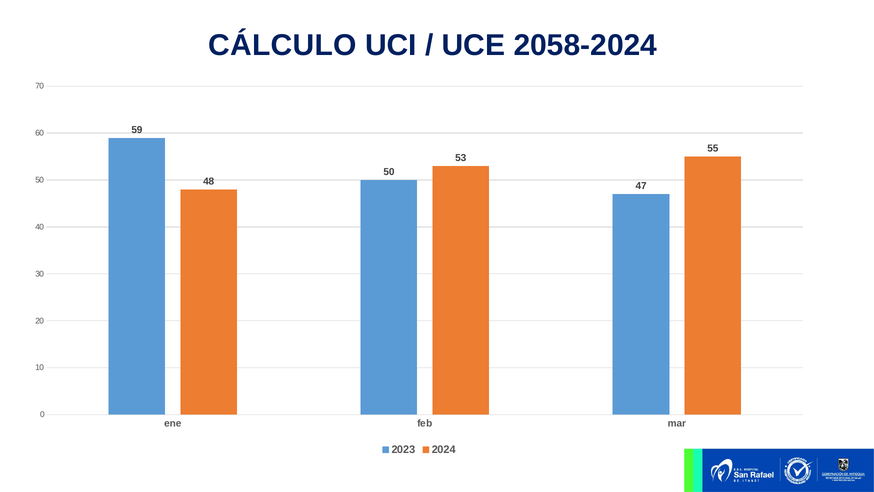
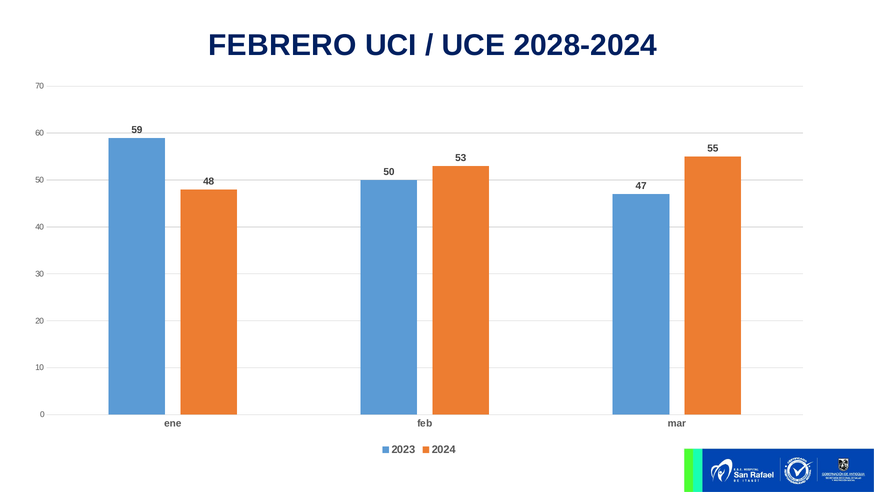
CÁLCULO: CÁLCULO -> FEBRERO (282, 45)
2058-2024: 2058-2024 -> 2028-2024 (585, 45)
